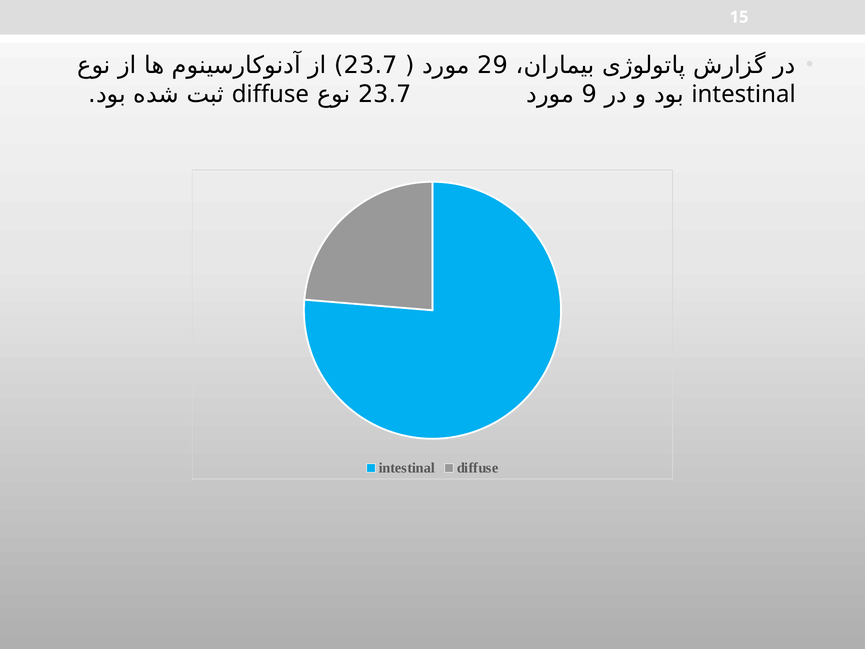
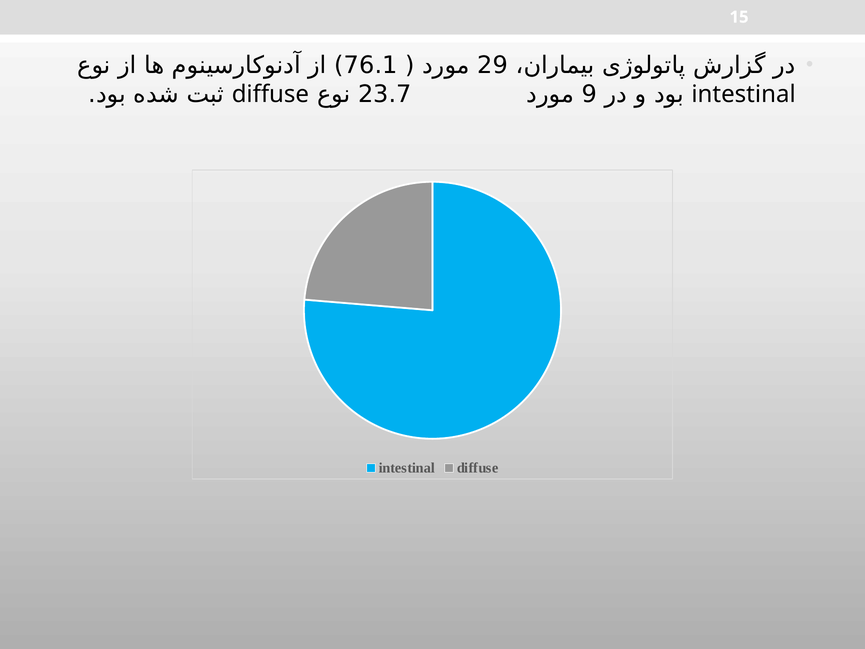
23.7: 23.7 -> 76.1 (371, 65)
